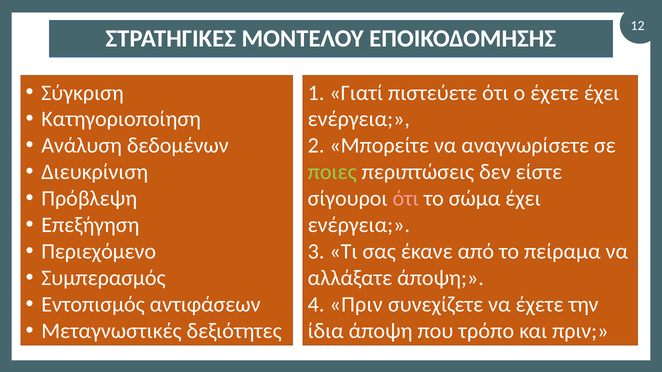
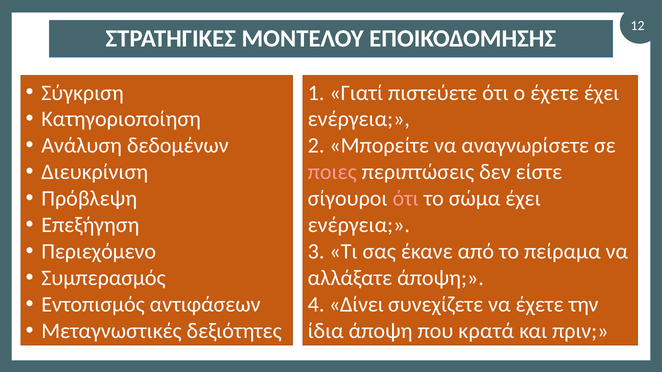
ποιες colour: light green -> pink (332, 172)
4 Πριν: Πριν -> Δίνει (356, 305)
τρόπο: τρόπο -> κρατά (486, 331)
